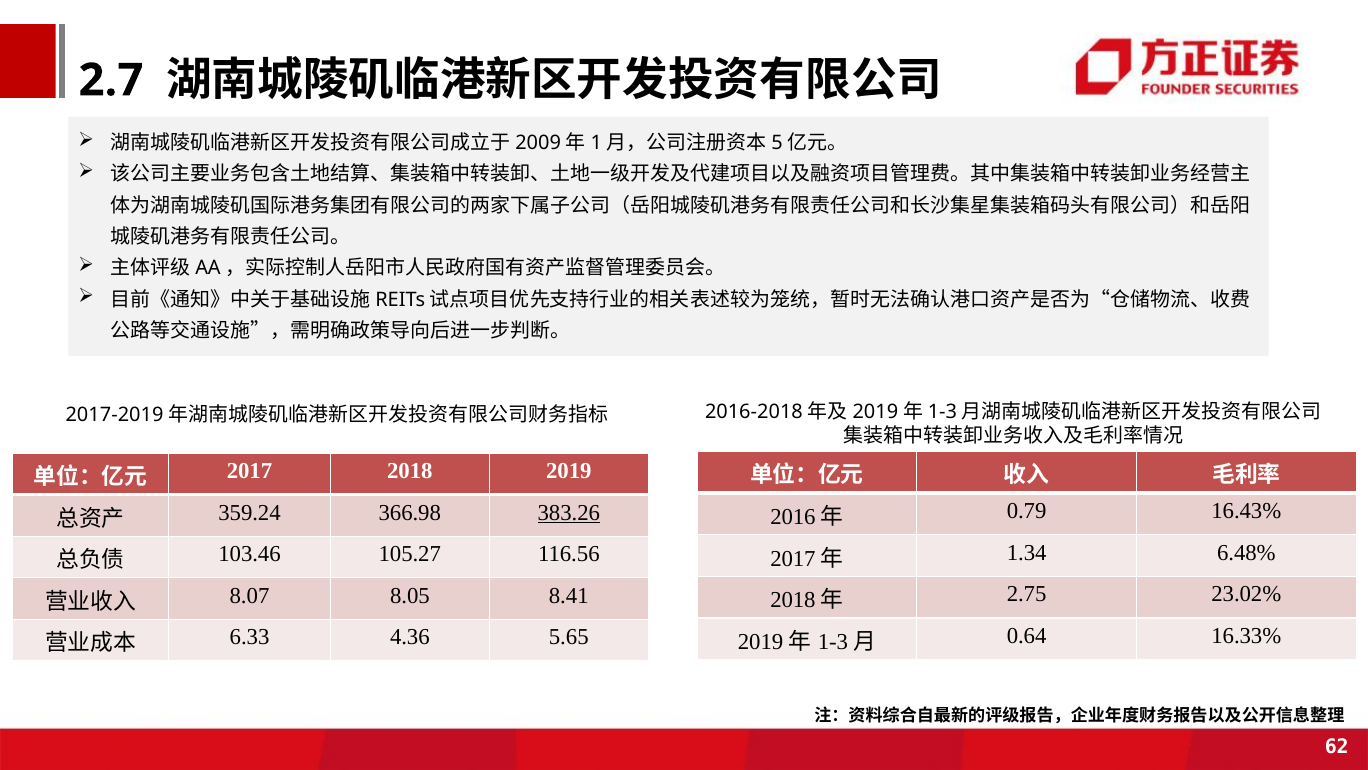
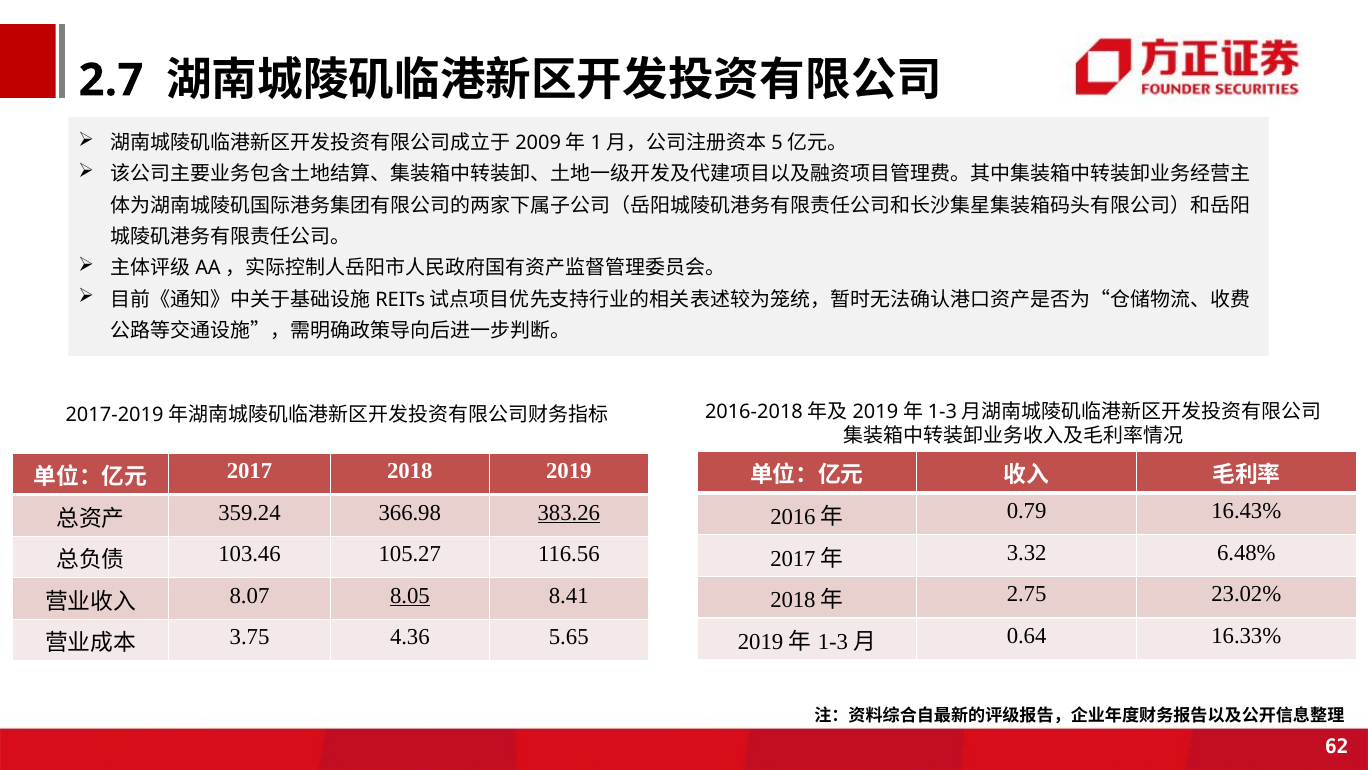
1.34: 1.34 -> 3.32 (1027, 552)
8.05 underline: none -> present (410, 595)
6.33: 6.33 -> 3.75 (250, 637)
